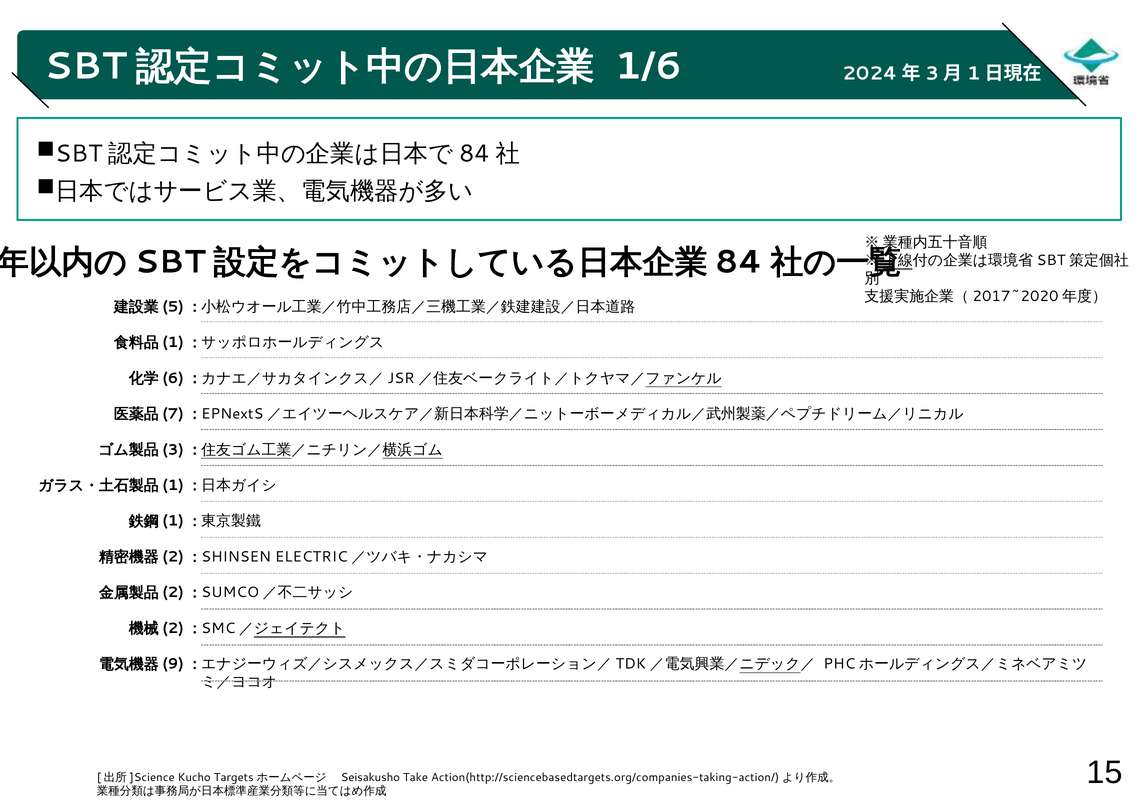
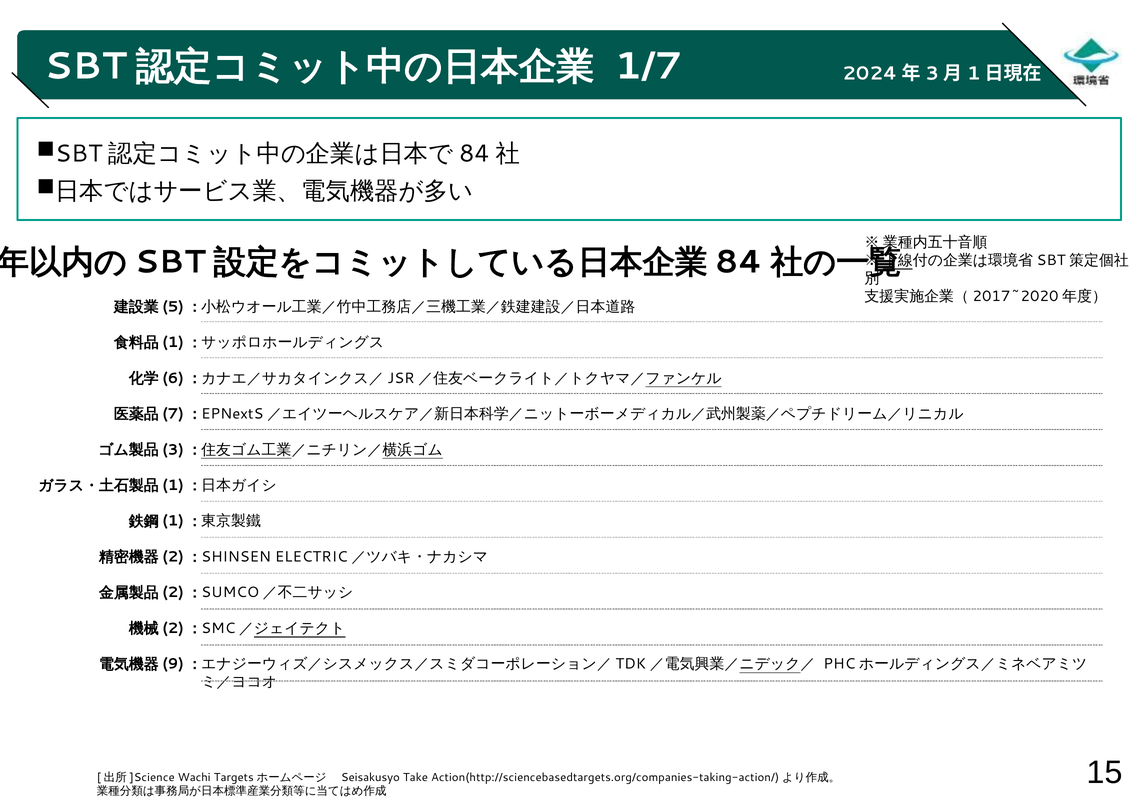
1/6: 1/6 -> 1/7 (649, 67)
Kucho: Kucho -> Wachi (194, 778)
Seisakusho: Seisakusho -> Seisakusyo (370, 778)
